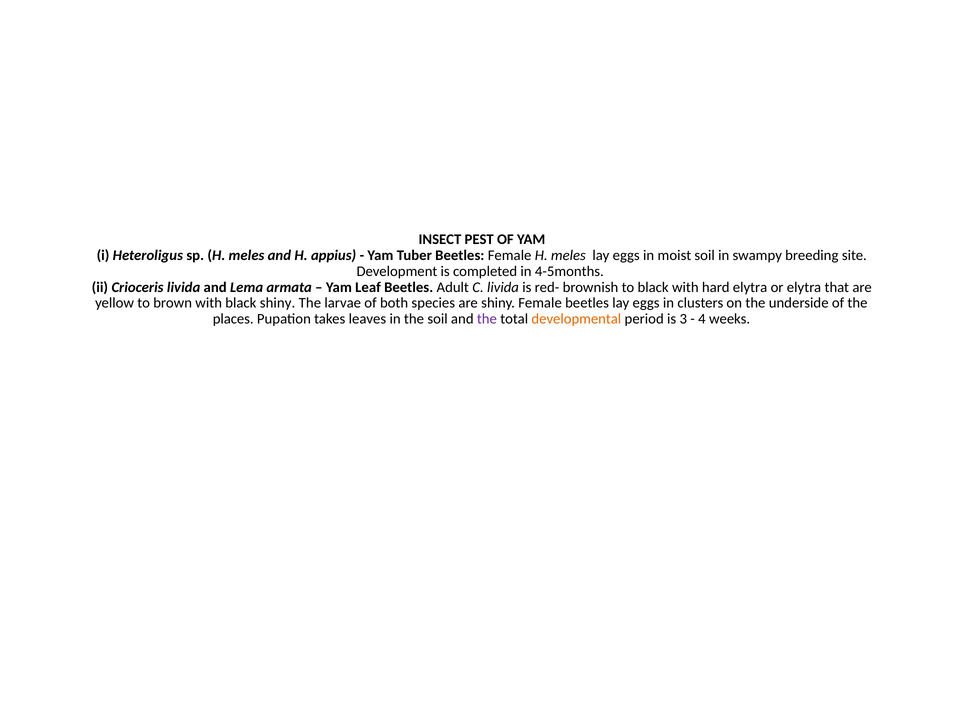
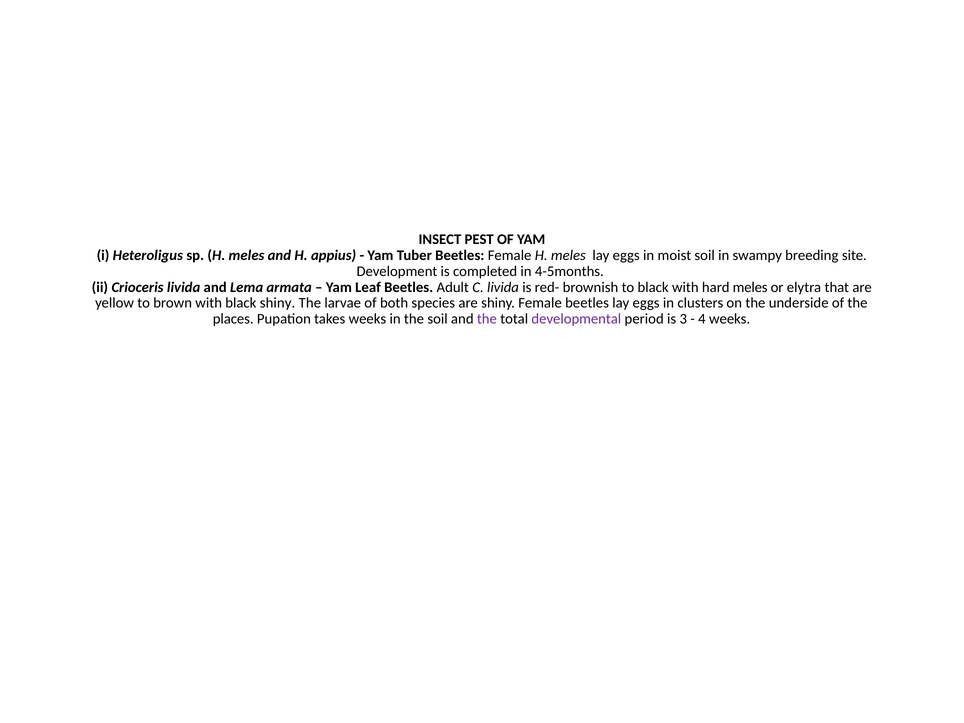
hard elytra: elytra -> meles (750, 287)
takes leaves: leaves -> weeks (367, 319)
developmental colour: orange -> purple (576, 319)
